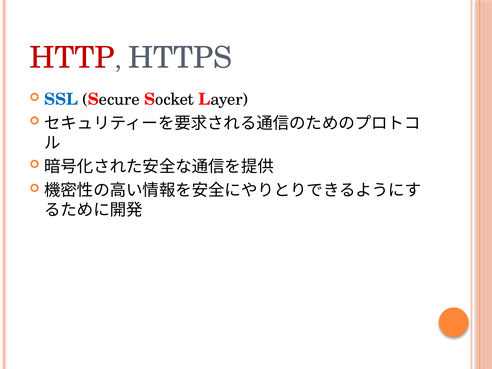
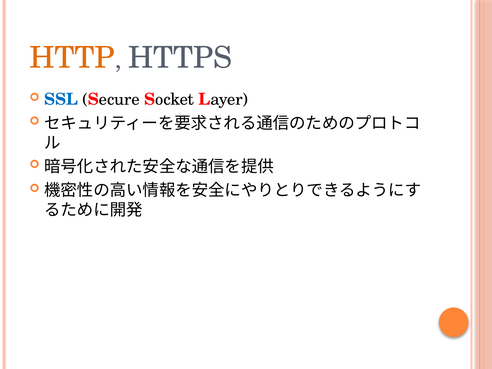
HTTP colour: red -> orange (72, 58)
